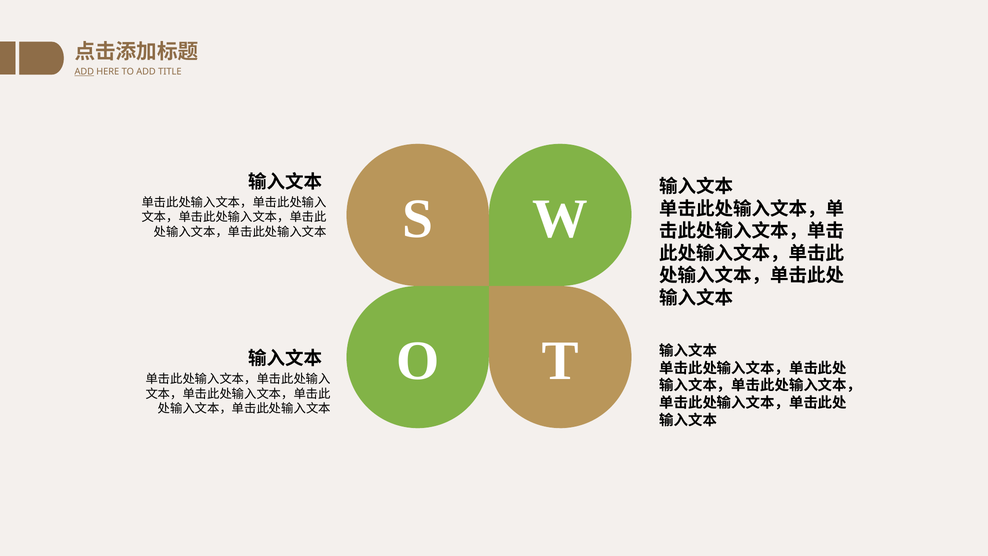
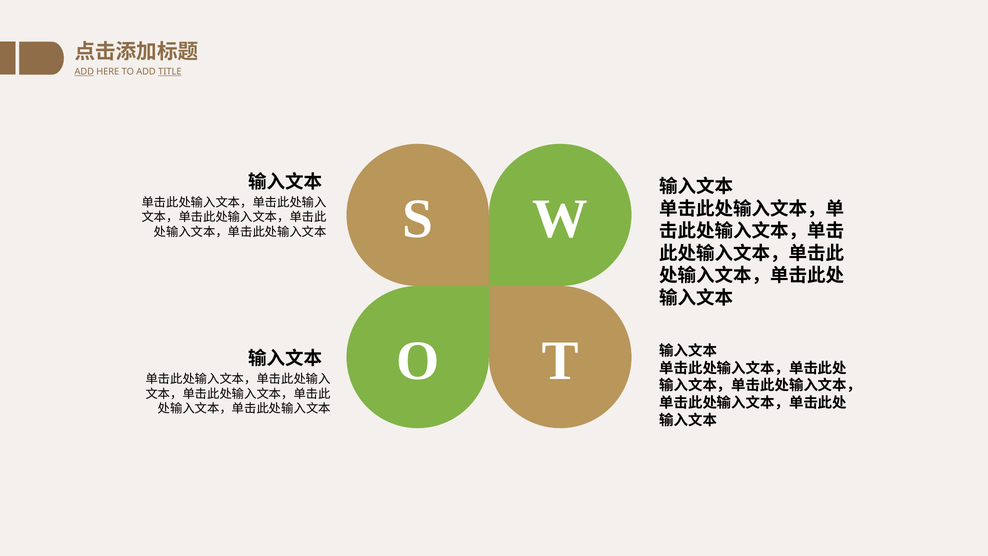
TITLE underline: none -> present (170, 72)
